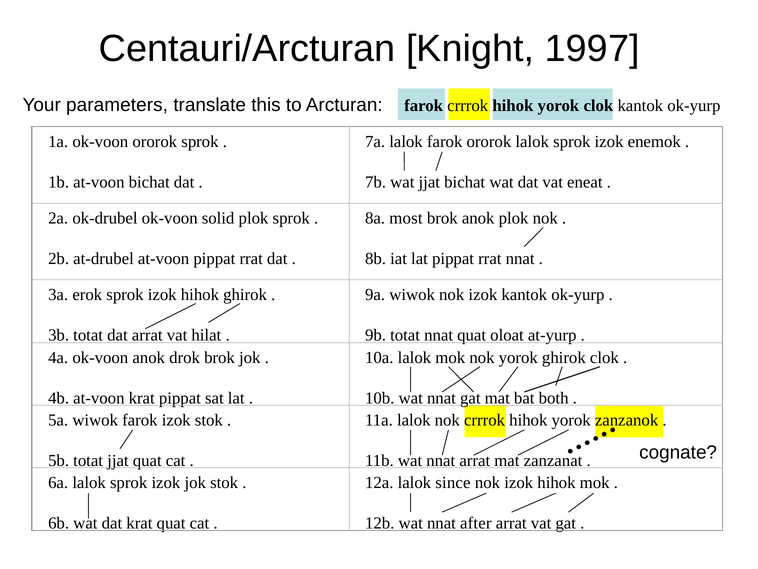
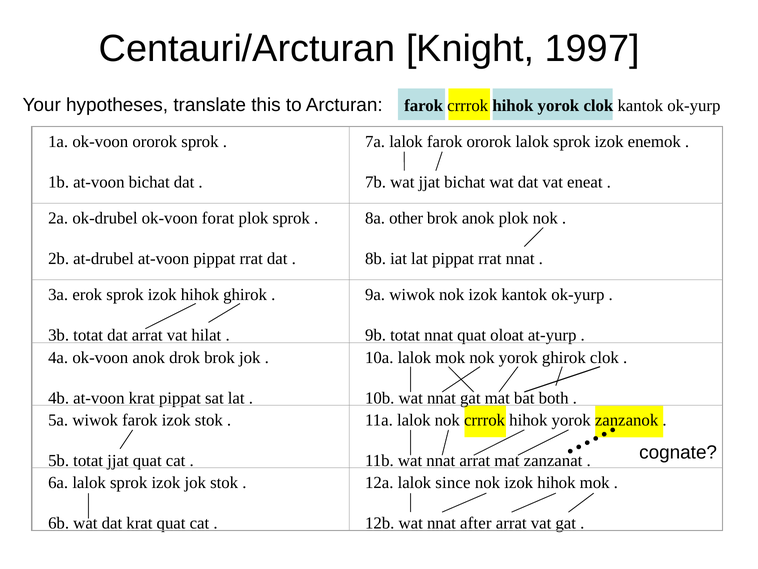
parameters: parameters -> hypotheses (117, 105)
solid: solid -> forat (218, 218)
most: most -> other (406, 218)
